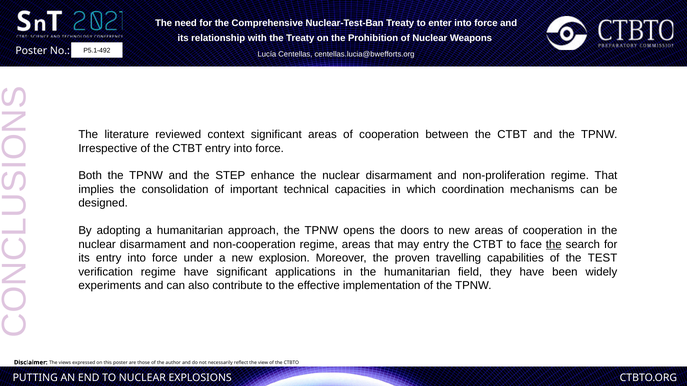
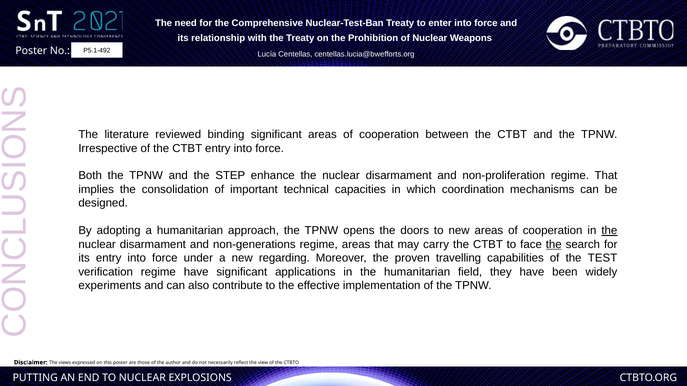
context: context -> binding (226, 135)
the underline: none -> present (609, 231)
non-cooperation: non-cooperation -> non-generations (254, 245)
may entry: entry -> carry (436, 245)
explosion: explosion -> regarding (284, 258)
